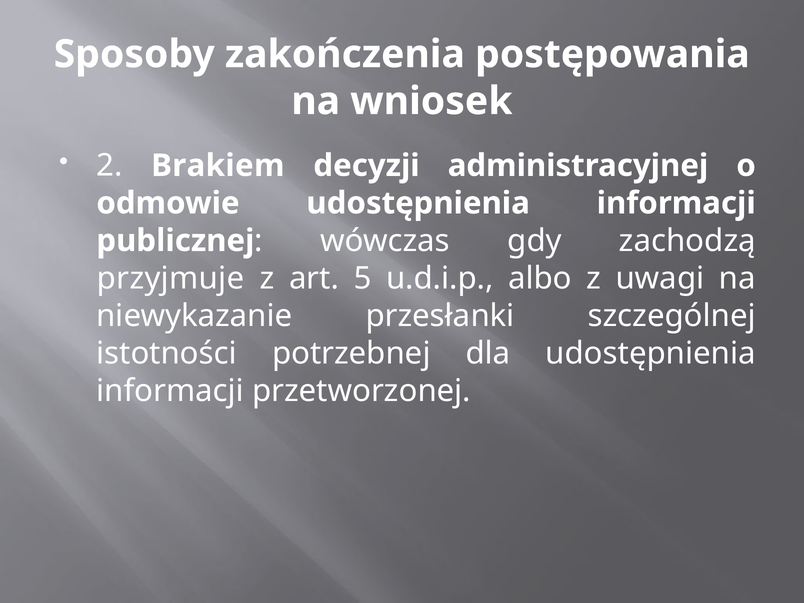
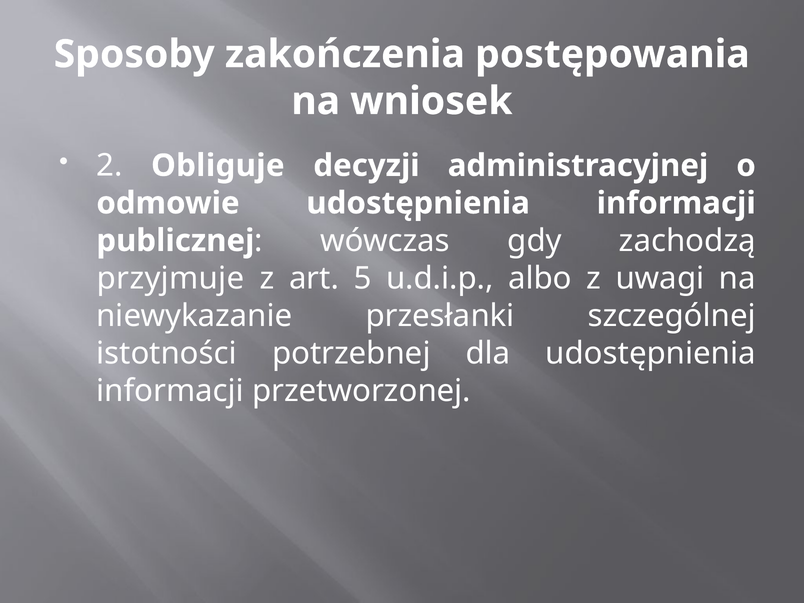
Brakiem: Brakiem -> Obliguje (218, 166)
